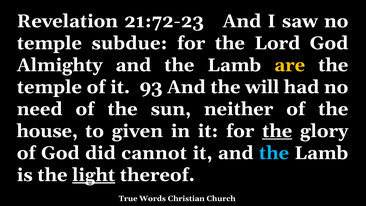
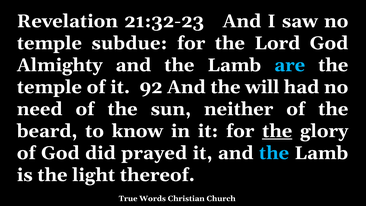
21:72-23: 21:72-23 -> 21:32-23 (164, 21)
are colour: yellow -> light blue (290, 65)
93: 93 -> 92 (151, 87)
house: house -> beard (47, 131)
given: given -> know (137, 131)
cannot: cannot -> prayed (154, 153)
light underline: present -> none (94, 175)
